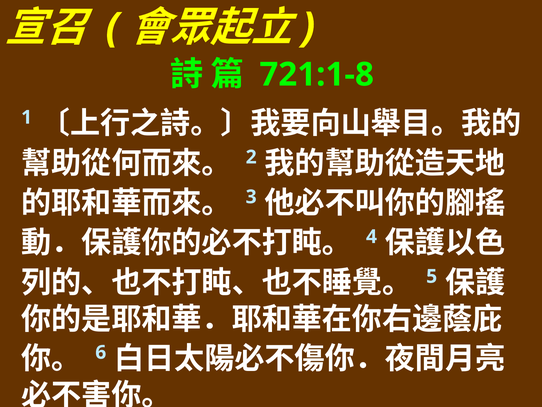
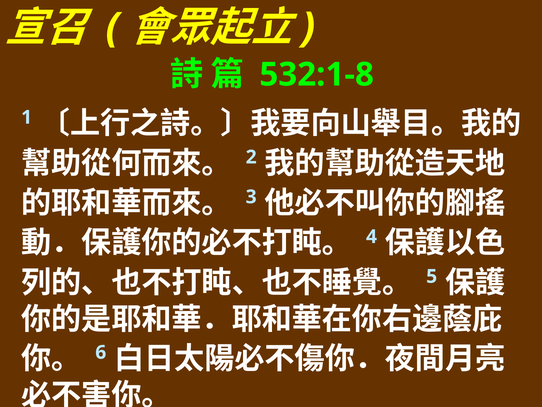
721:1-8: 721:1-8 -> 532:1-8 (317, 75)
